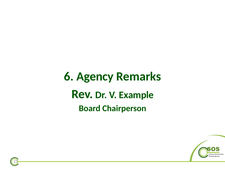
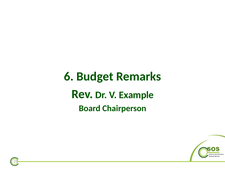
Agency: Agency -> Budget (95, 76)
